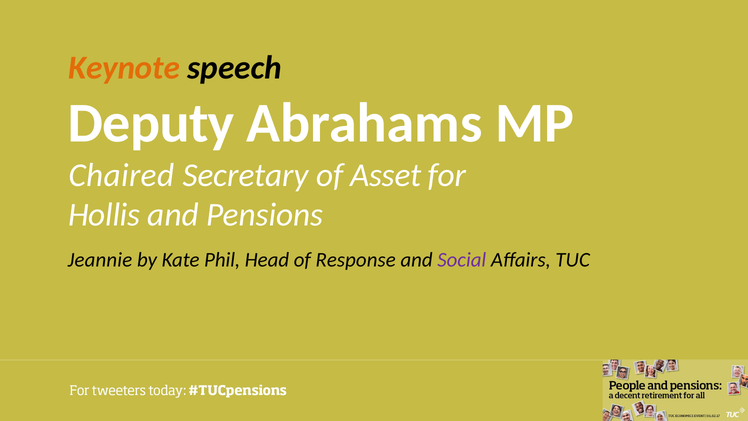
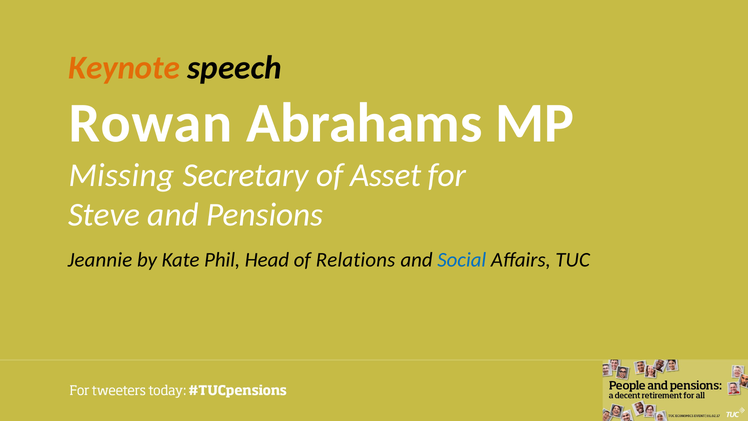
Deputy: Deputy -> Rowan (151, 123)
Chaired: Chaired -> Missing (121, 175)
Hollis: Hollis -> Steve (104, 215)
Response: Response -> Relations (356, 260)
Social colour: purple -> blue (462, 260)
